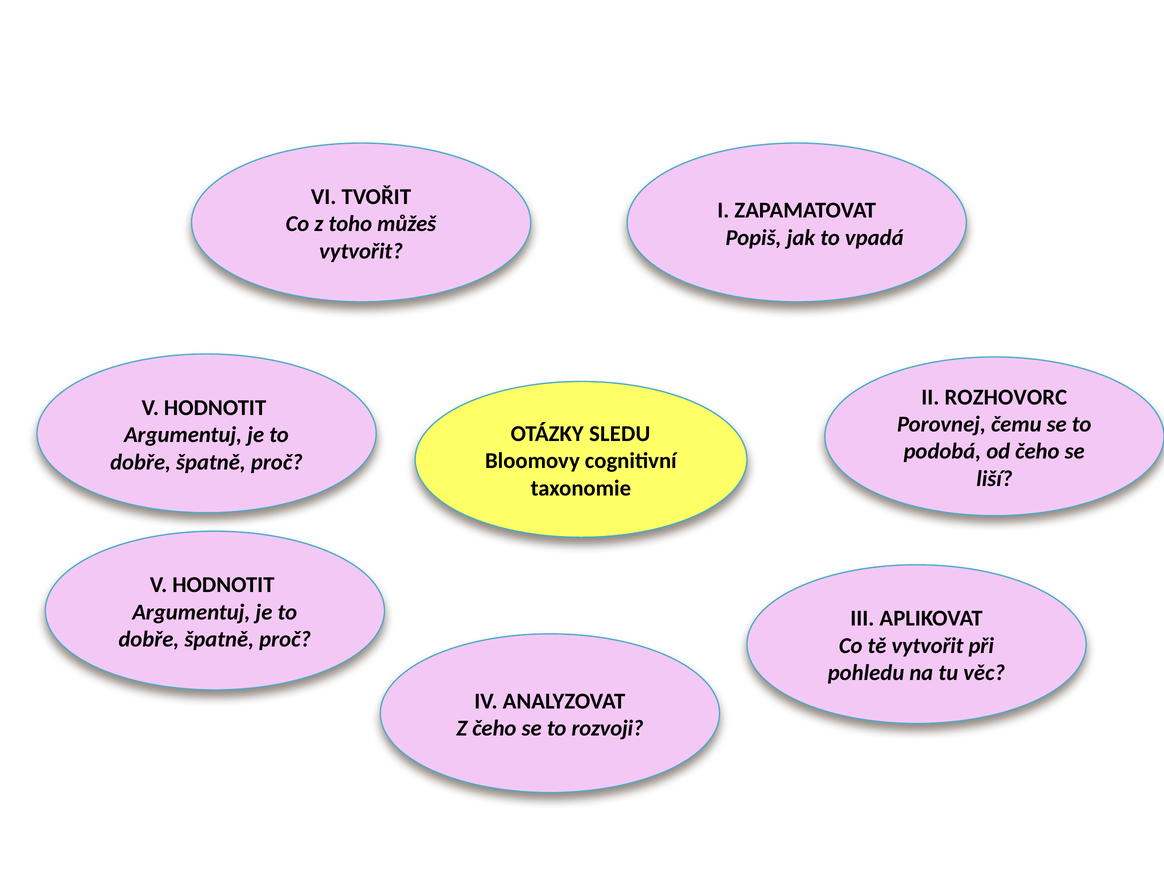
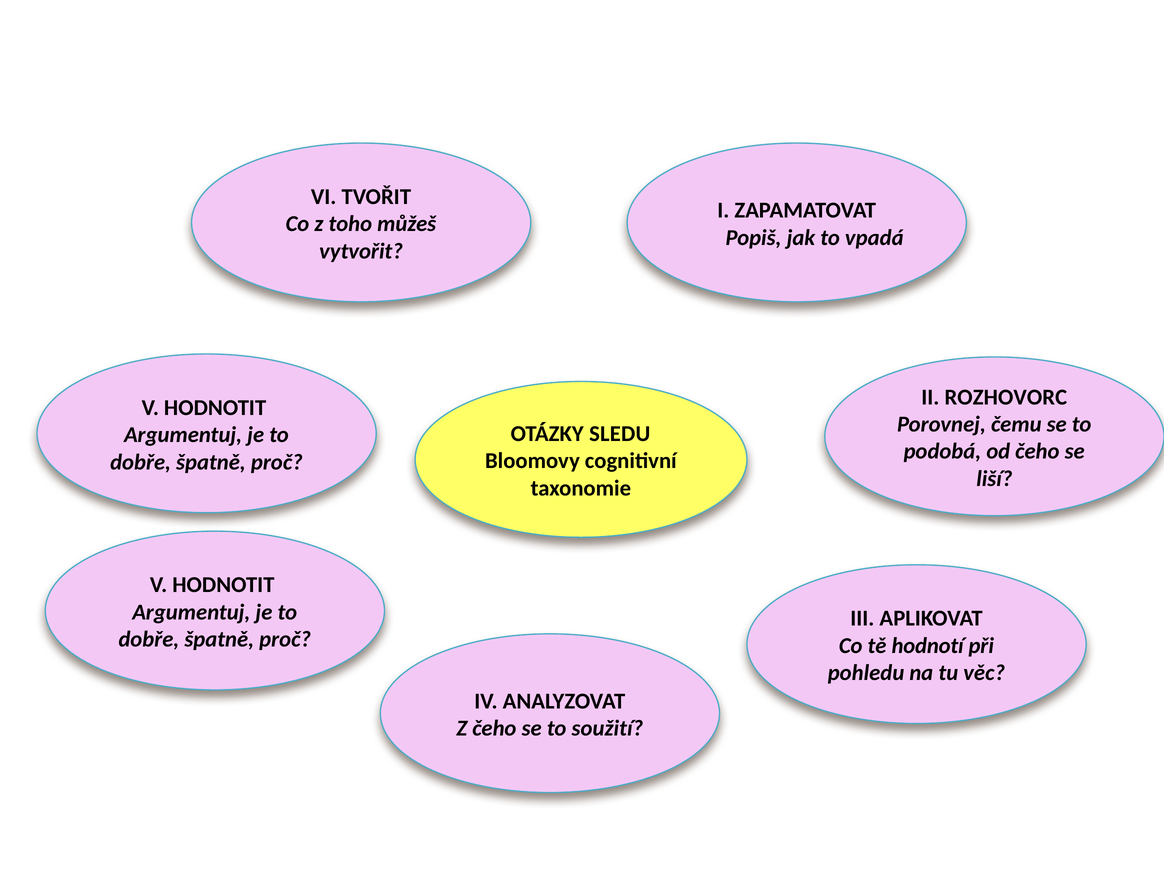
tě vytvořit: vytvořit -> hodnotí (928, 646)
rozvoji: rozvoji -> soužití (607, 728)
